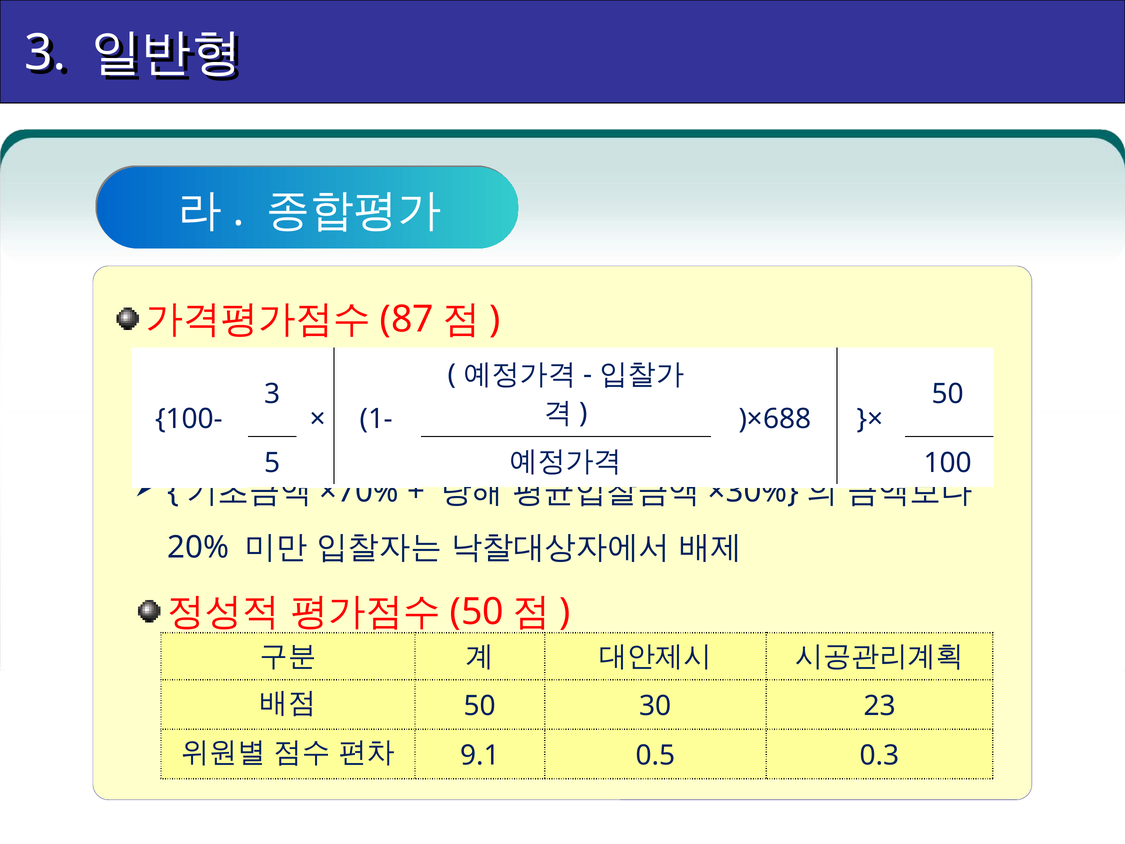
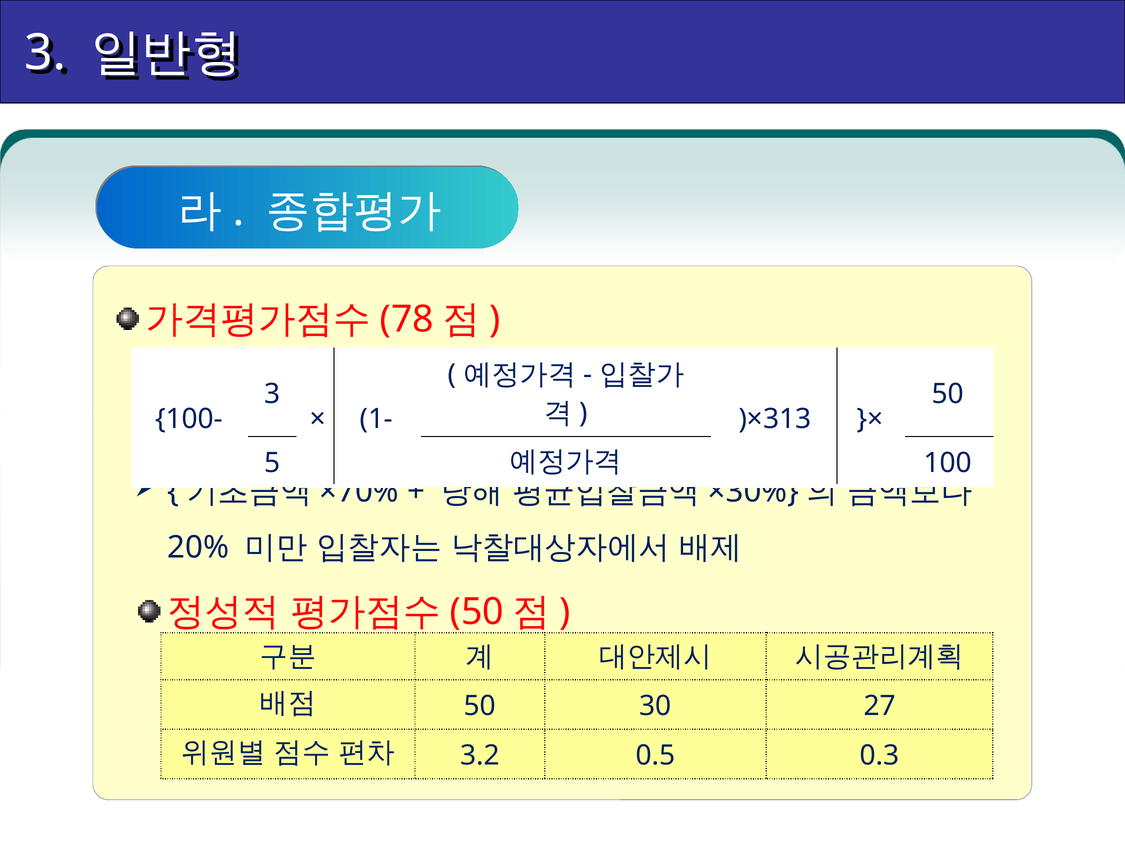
87: 87 -> 78 (407, 319)
)×688: )×688 -> )×313 (775, 419)
23: 23 -> 27 (880, 706)
9.1: 9.1 -> 3.2 (480, 755)
